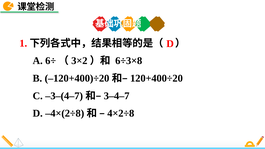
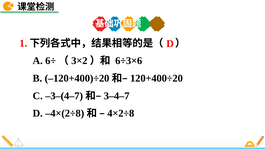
6÷3×8: 6÷3×8 -> 6÷3×6 (129, 61)
